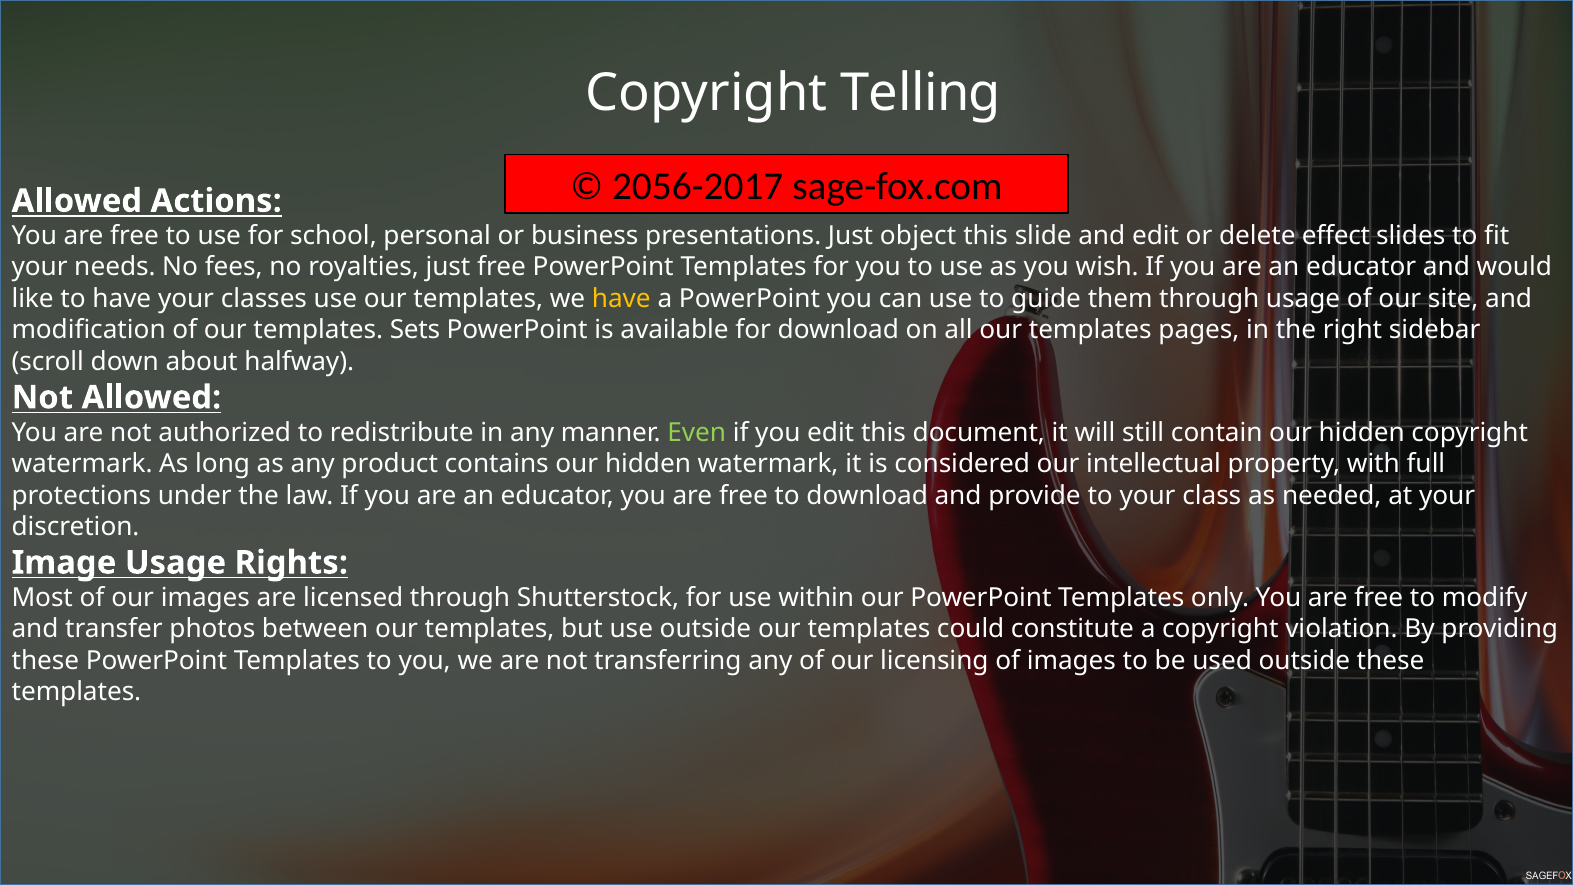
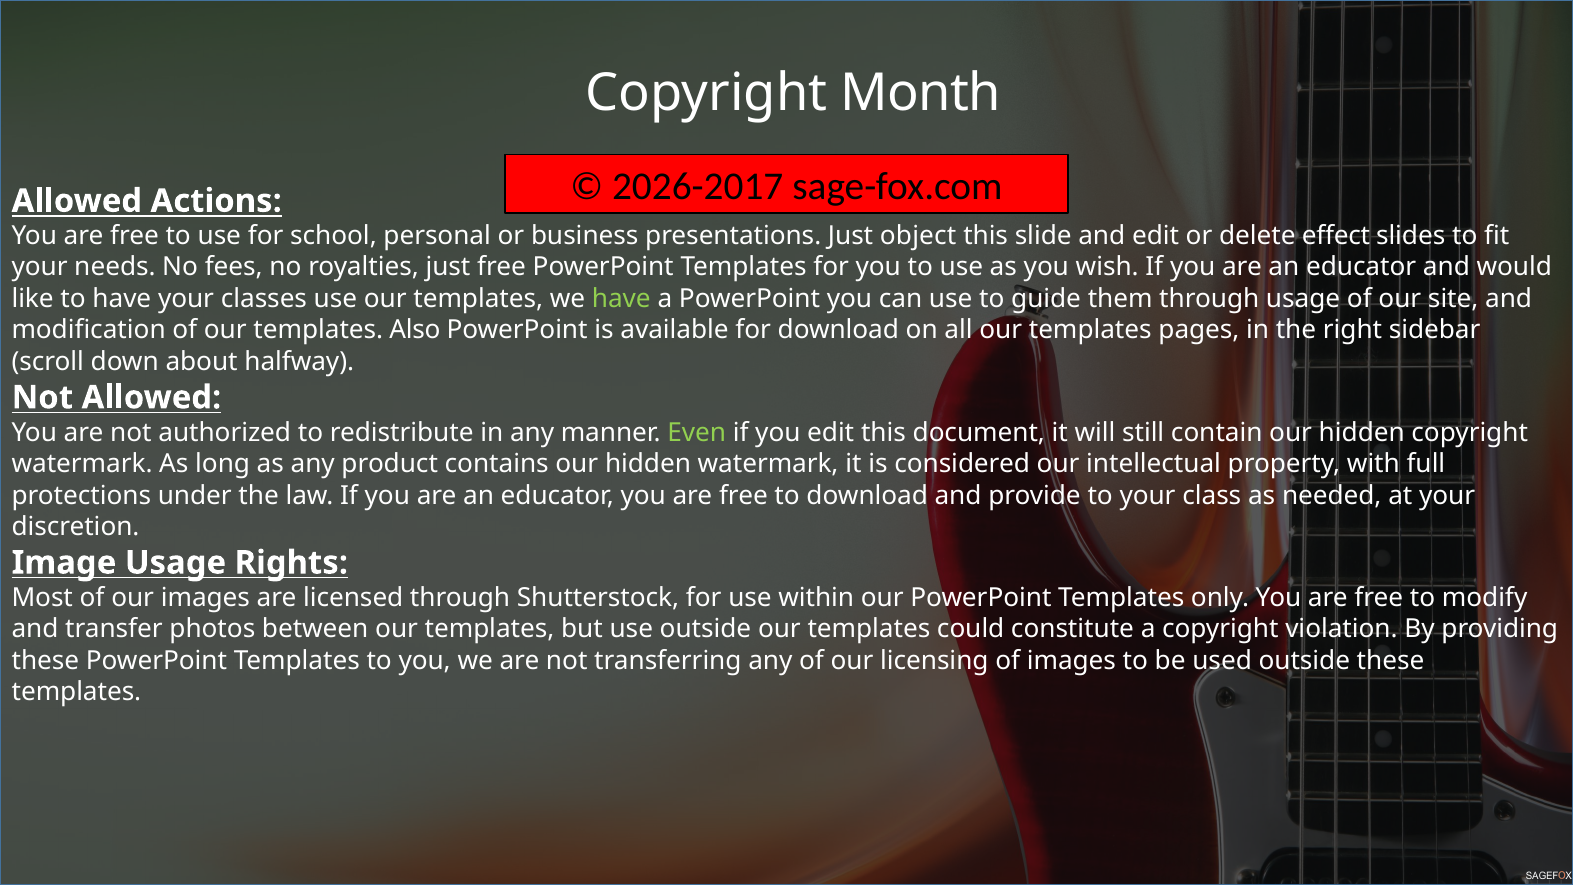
Telling: Telling -> Month (921, 93)
2056-2017: 2056-2017 -> 2026-2017 (698, 187)
have colour: yellow -> light green (621, 299)
Sets: Sets -> Also (415, 330)
